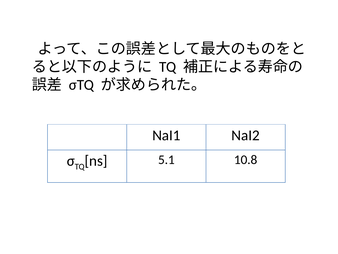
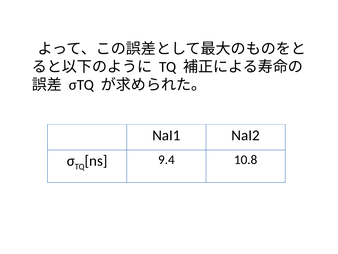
5.1: 5.1 -> 9.4 (166, 159)
